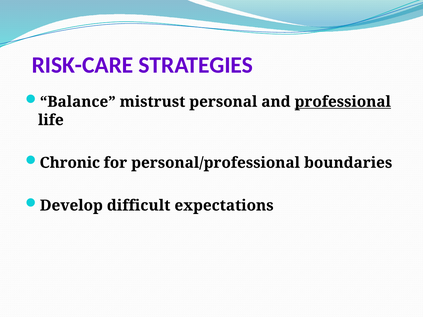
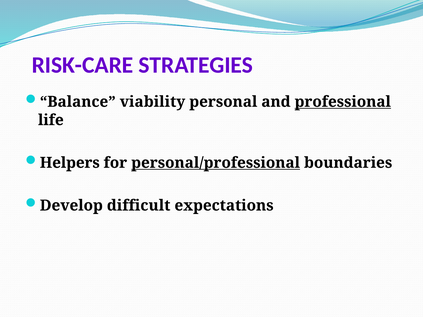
mistrust: mistrust -> viability (152, 102)
Chronic: Chronic -> Helpers (70, 163)
personal/professional underline: none -> present (216, 163)
